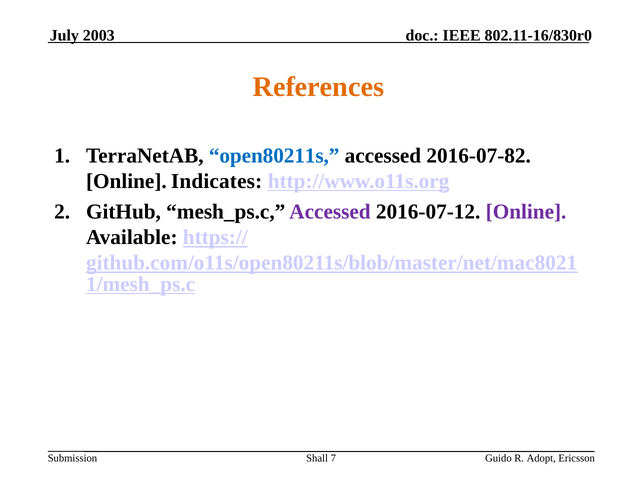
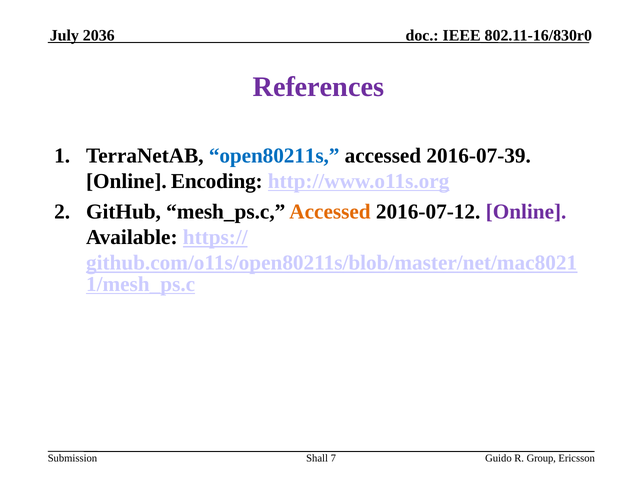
2003: 2003 -> 2036 (99, 35)
References colour: orange -> purple (318, 87)
2016-07-82: 2016-07-82 -> 2016-07-39 (479, 155)
Indicates: Indicates -> Encoding (217, 181)
Accessed colour: purple -> orange (330, 212)
Adopt: Adopt -> Group (541, 458)
